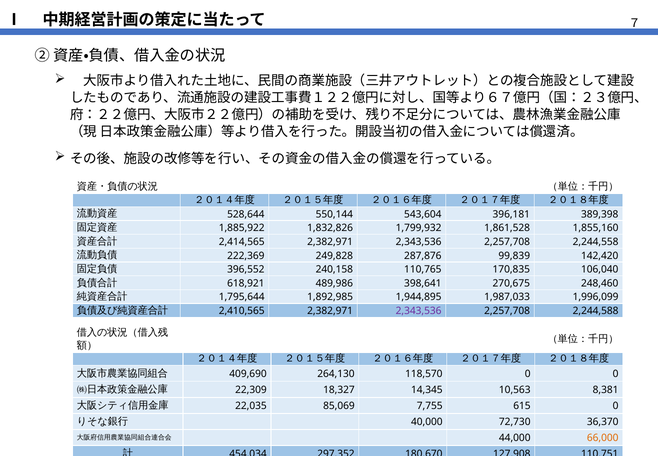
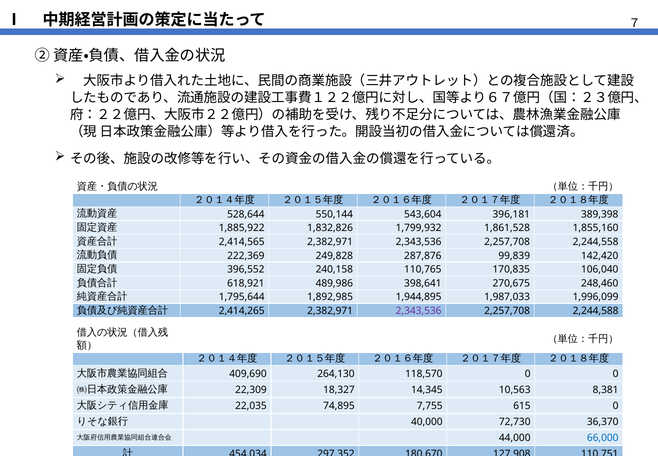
2,410,565: 2,410,565 -> 2,414,265 (242, 311)
85,069: 85,069 -> 74,895 (339, 406)
66,000 colour: orange -> blue (603, 438)
